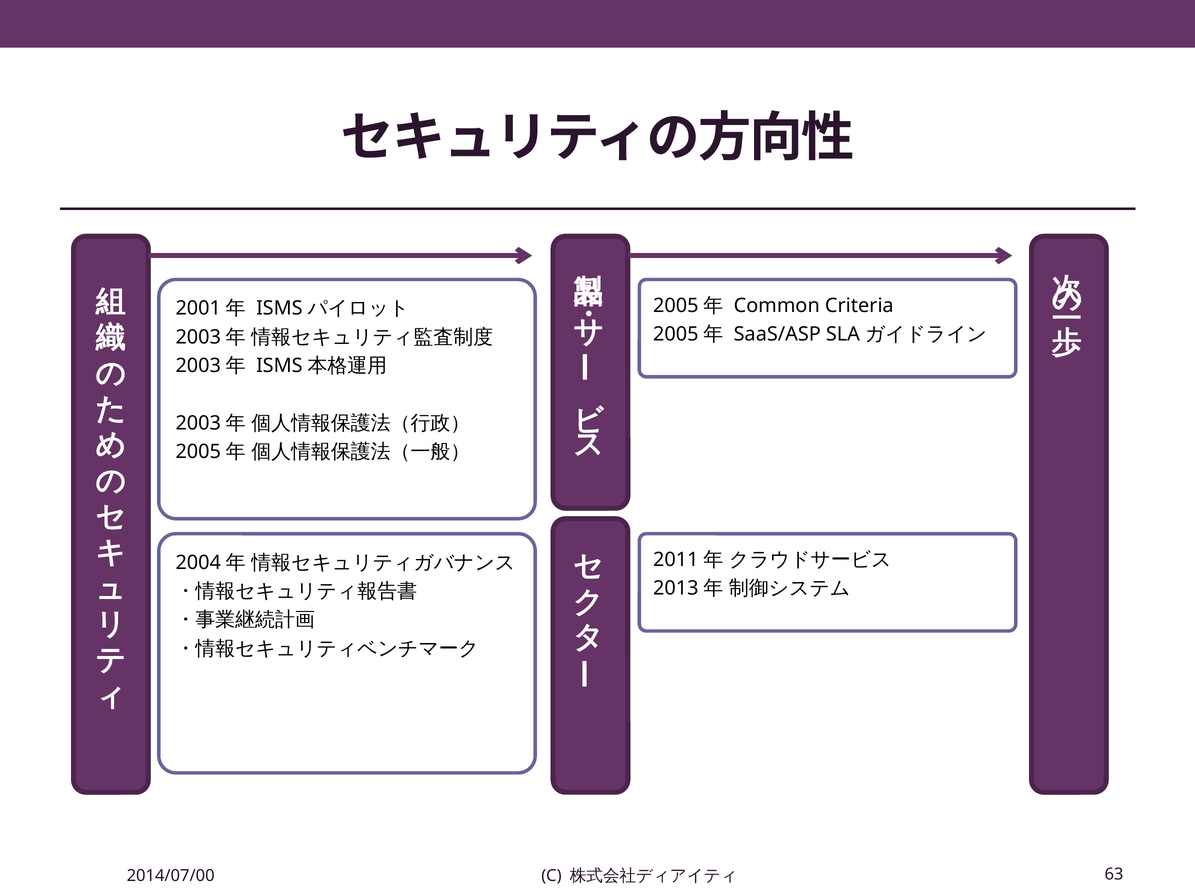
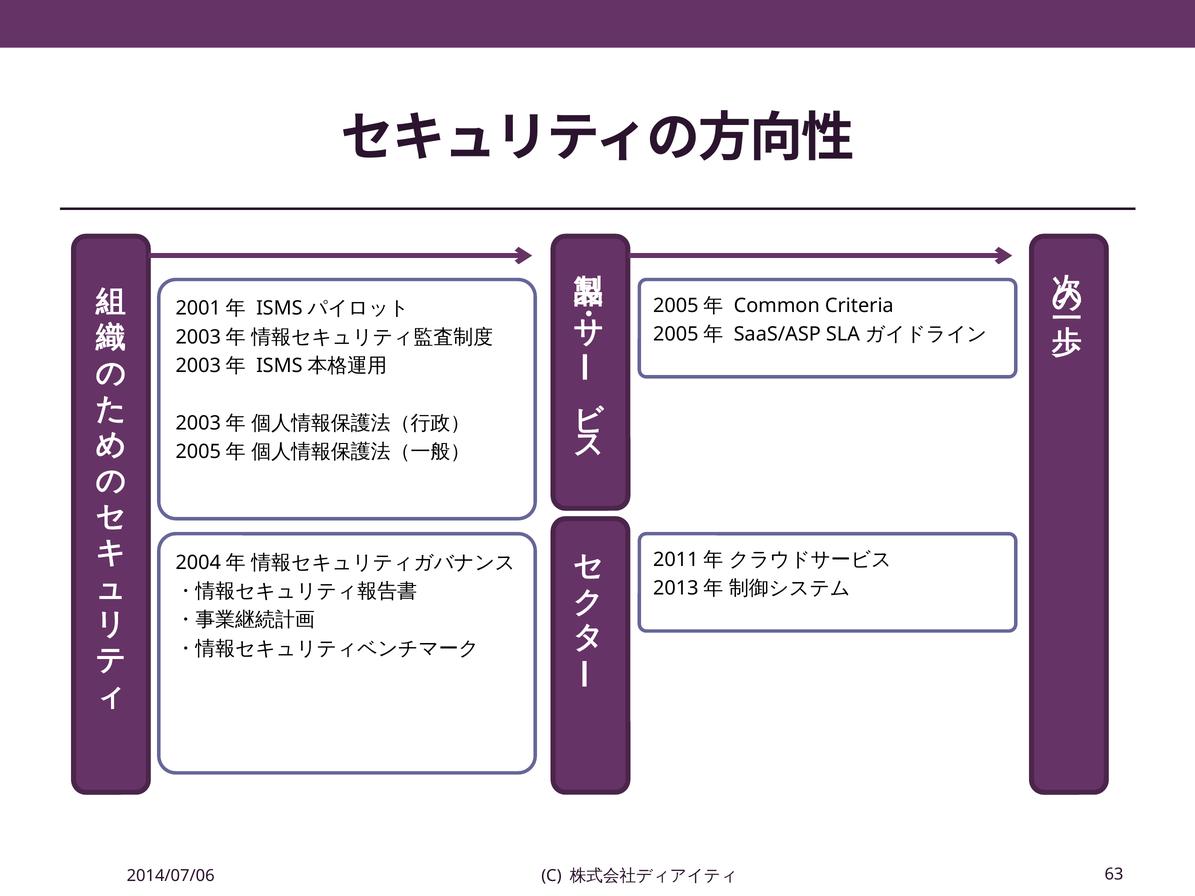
2014/07/00: 2014/07/00 -> 2014/07/06 (171, 876)
